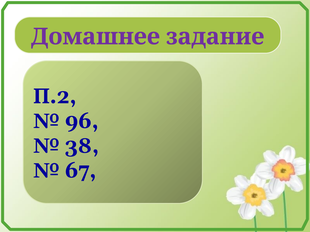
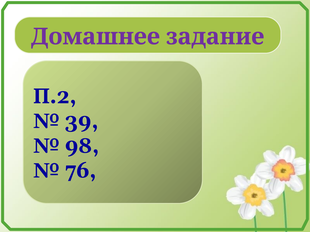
96: 96 -> 39 (82, 121)
38: 38 -> 98 (82, 146)
67: 67 -> 76 (80, 171)
